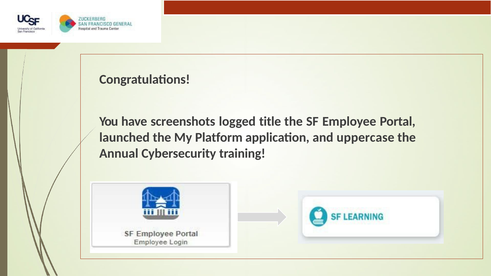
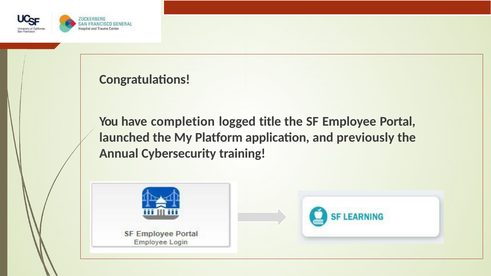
screenshots: screenshots -> completion (183, 122)
uppercase: uppercase -> previously (365, 138)
